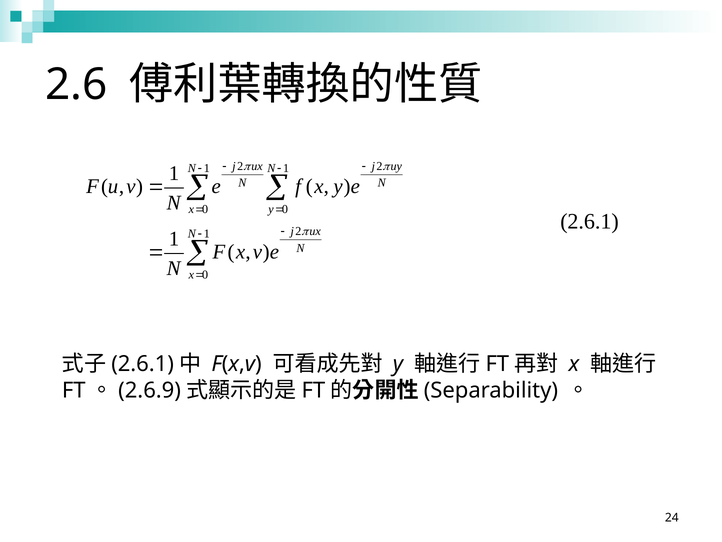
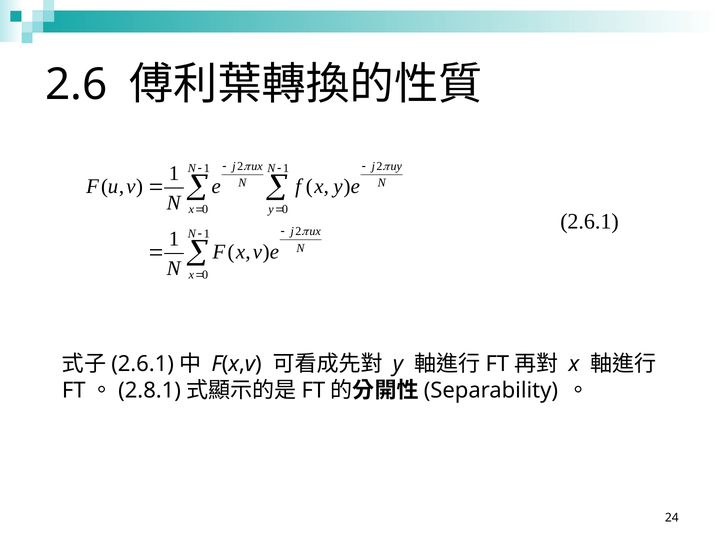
2.6.9: 2.6.9 -> 2.8.1 (150, 390)
